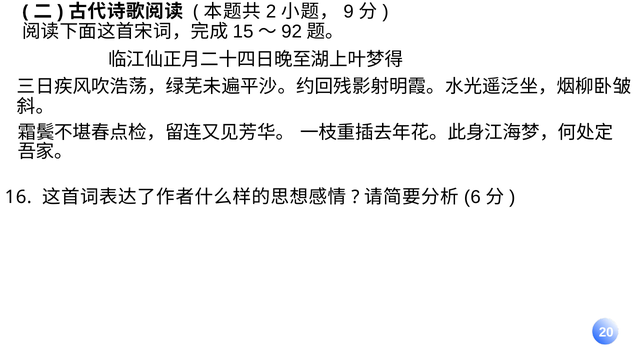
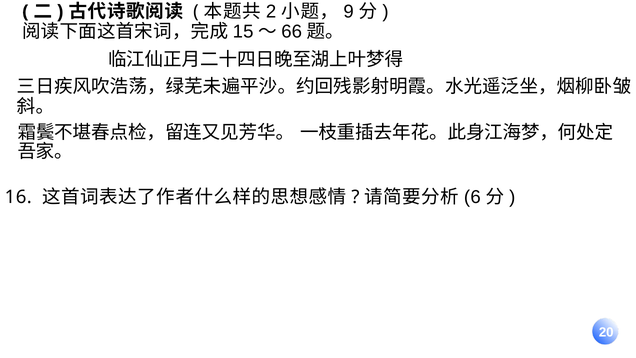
92: 92 -> 66 (292, 31)
